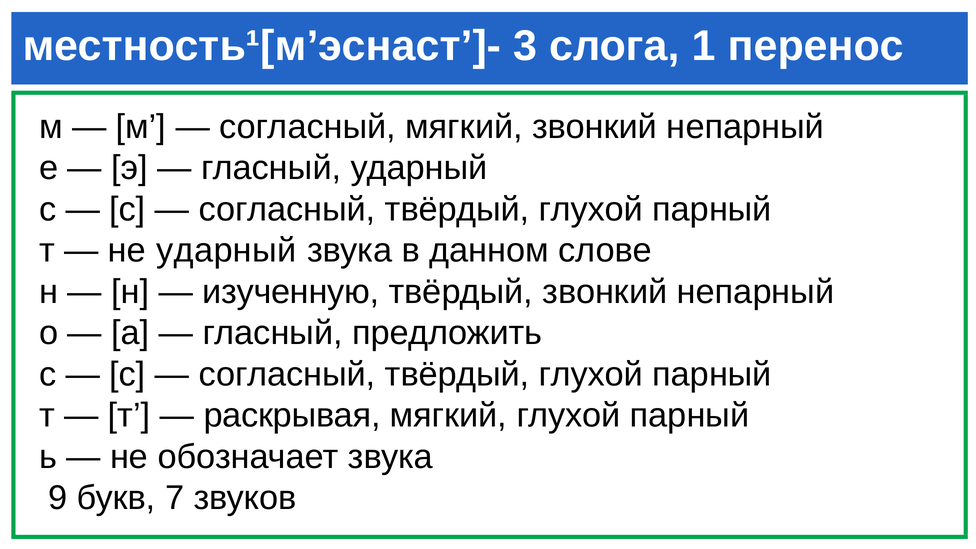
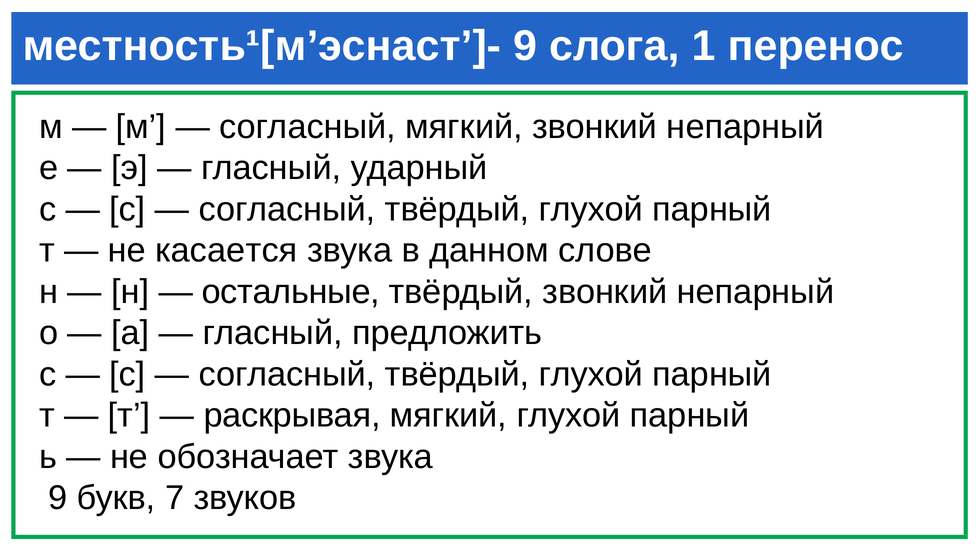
местность¹[м’эснаст’]- 3: 3 -> 9 (525, 46)
не ударный: ударный -> касается (226, 251)
изученную: изученную -> остальные (291, 292)
